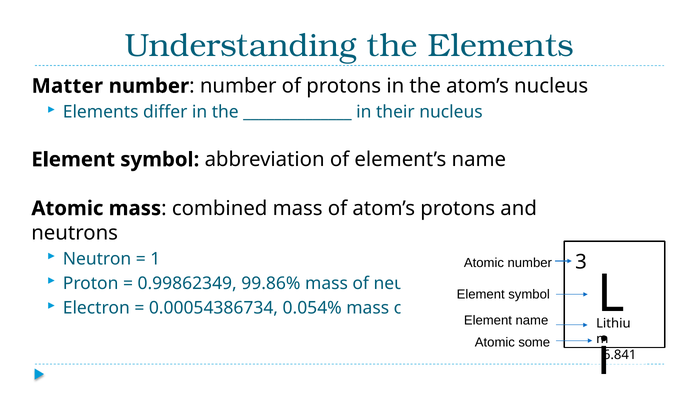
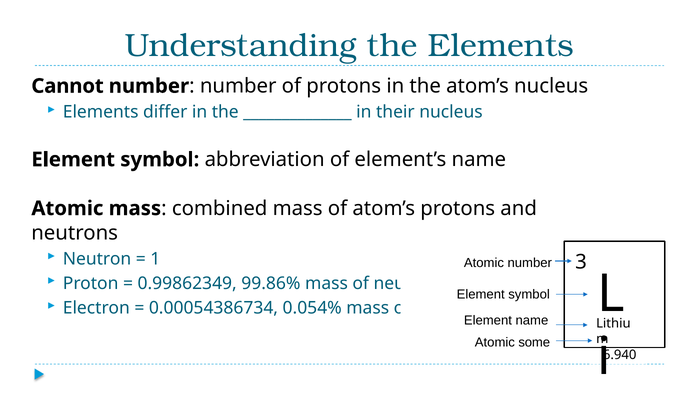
Matter: Matter -> Cannot (67, 86)
6.841: 6.841 -> 6.940 (620, 355)
